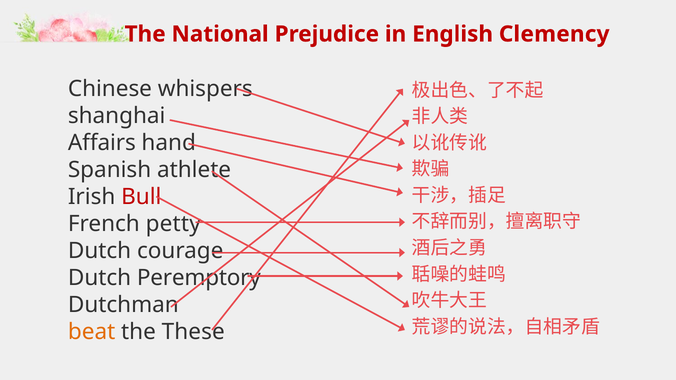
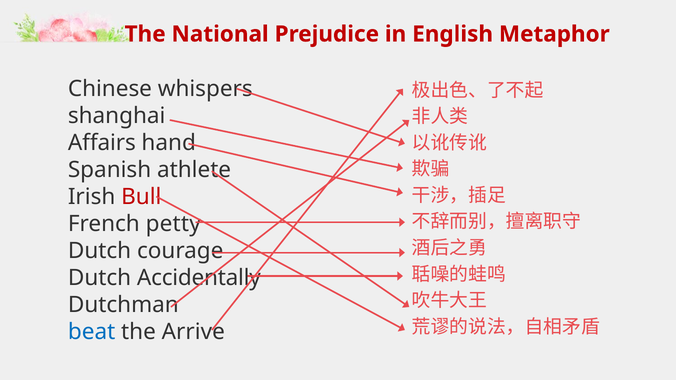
Clemency: Clemency -> Metaphor (554, 34)
Peremptory: Peremptory -> Accidentally (199, 278)
beat colour: orange -> blue (92, 332)
These: These -> Arrive (193, 332)
